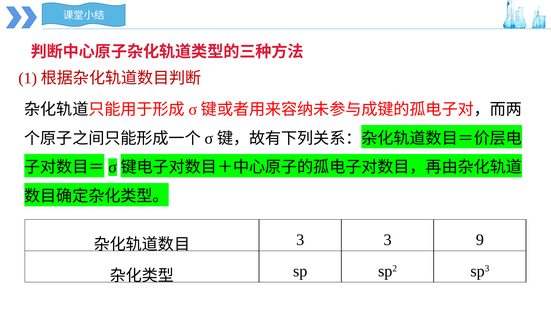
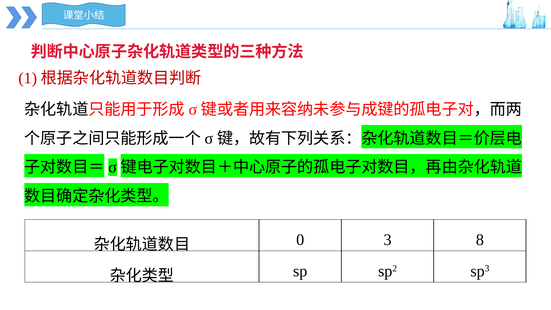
3: 3 -> 0 (300, 240)
9: 9 -> 8 (480, 240)
